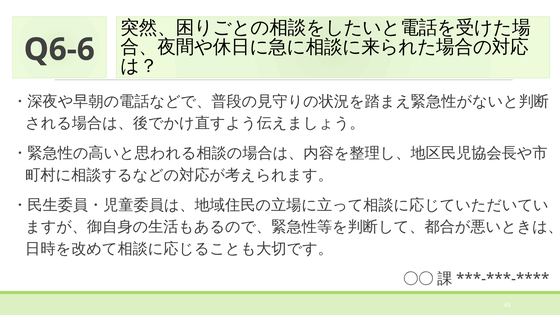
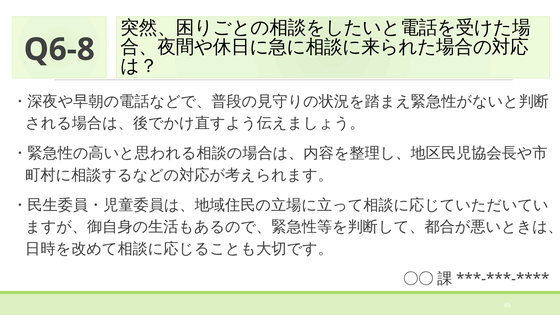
Q6-6: Q6-6 -> Q6-8 (59, 50)
